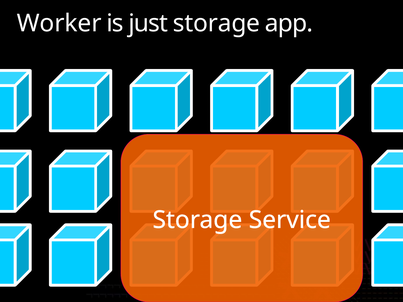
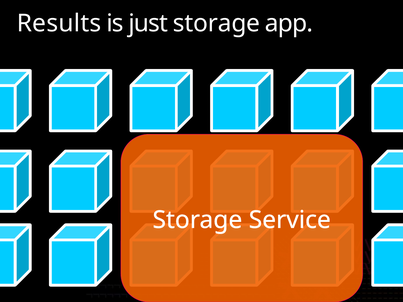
Worker: Worker -> Results (59, 23)
